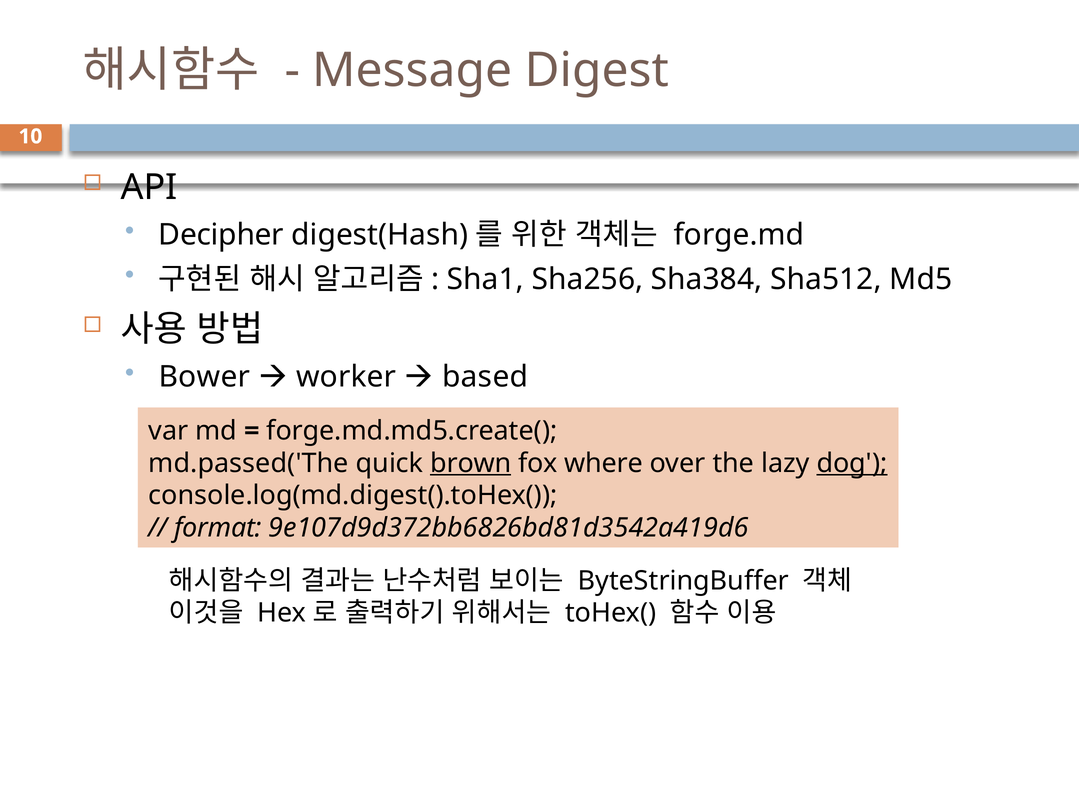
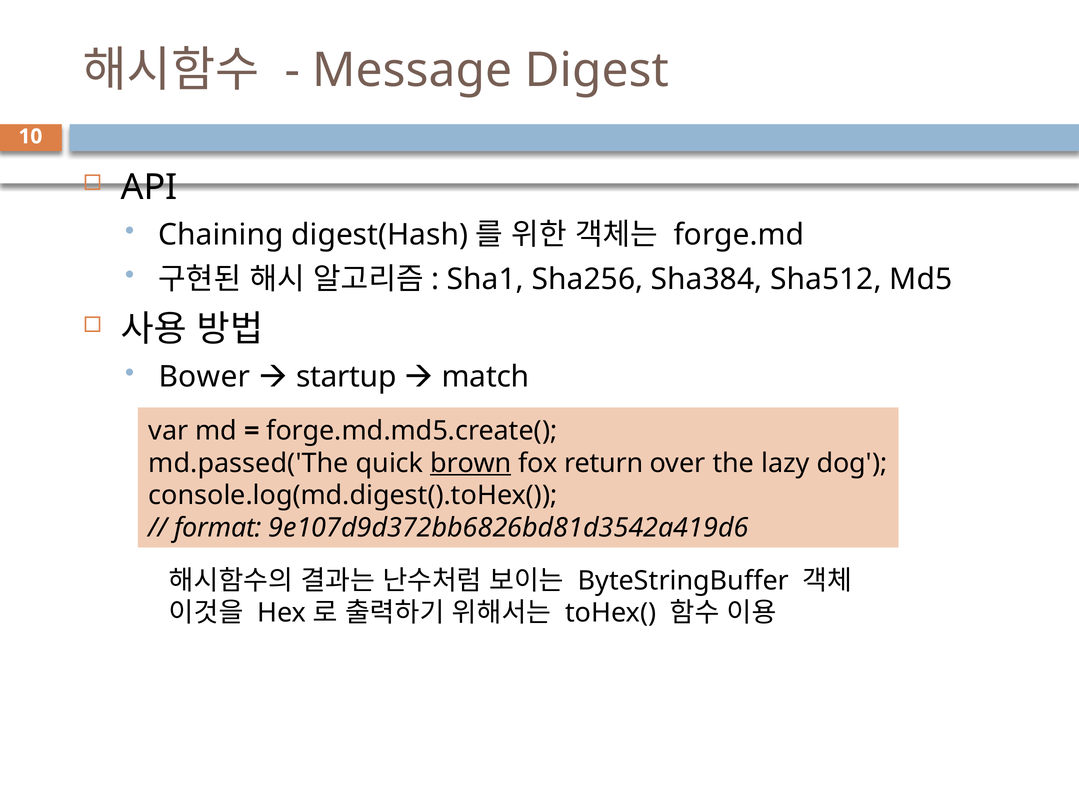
Decipher: Decipher -> Chaining (221, 235)
worker: worker -> startup (346, 377)
based: based -> match (485, 377)
where: where -> return (604, 463)
dog underline: present -> none (852, 463)
